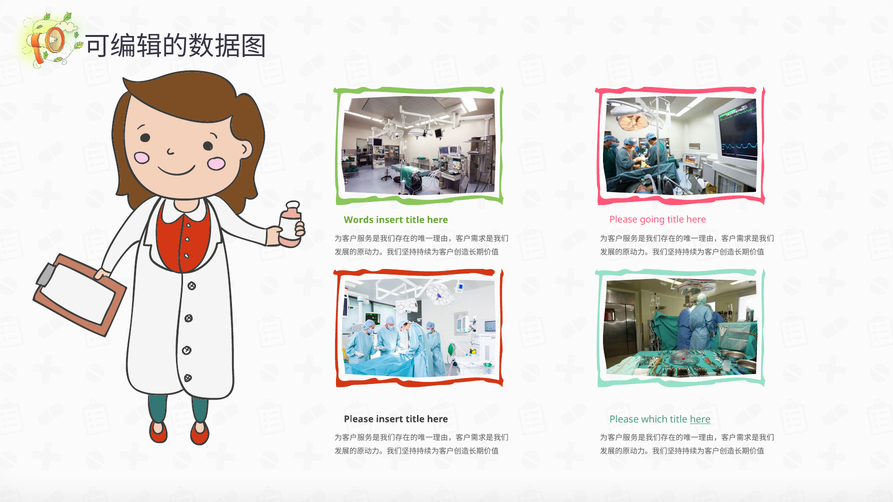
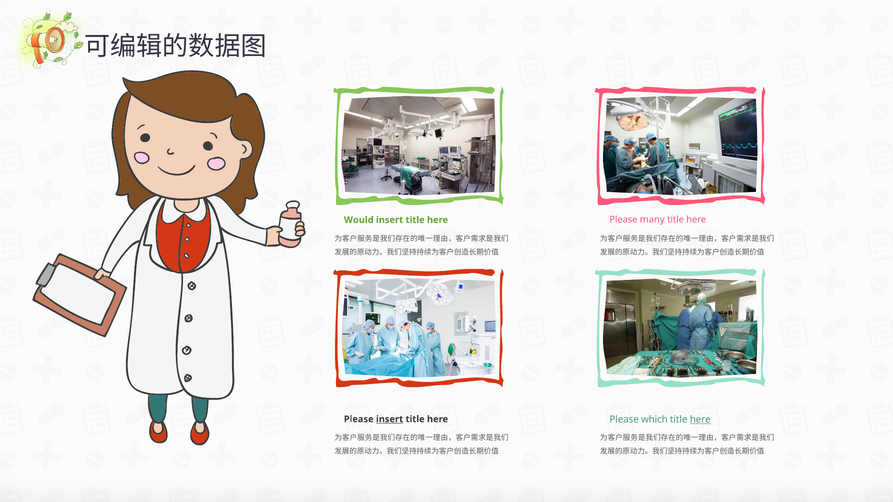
going: going -> many (652, 220)
Words: Words -> Would (359, 220)
insert underline: none -> present (390, 419)
